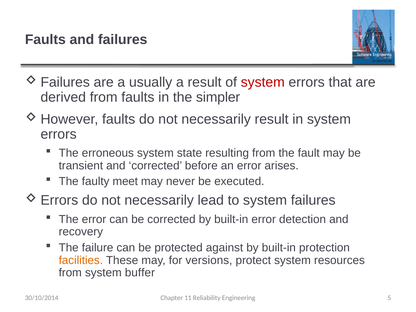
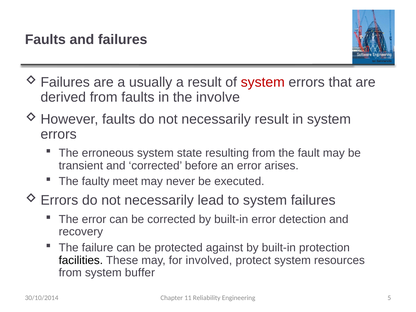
simpler: simpler -> involve (218, 97)
facilities colour: orange -> black (81, 260)
versions: versions -> involved (209, 260)
